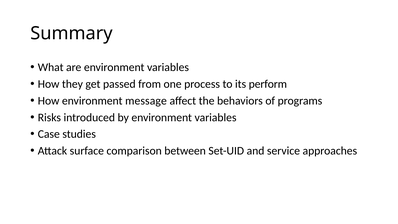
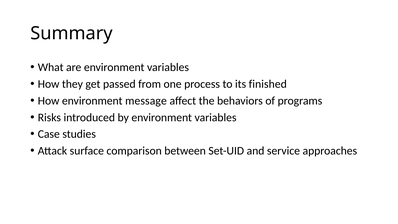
perform: perform -> finished (268, 84)
